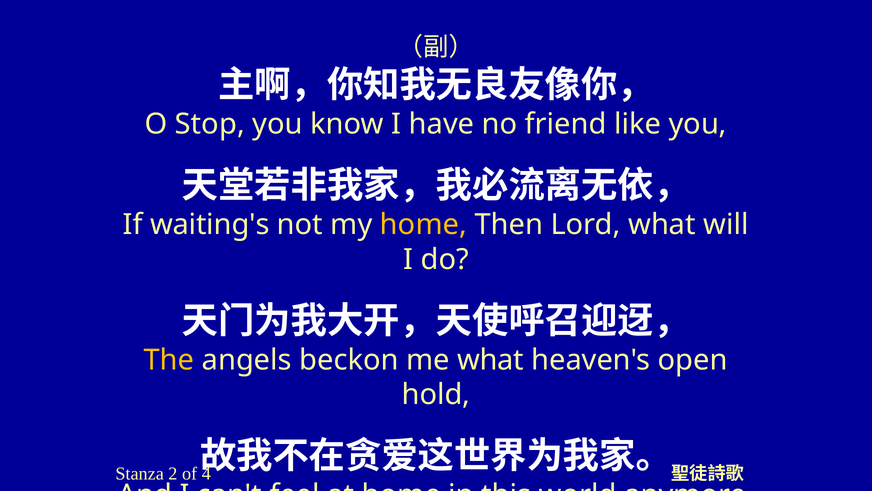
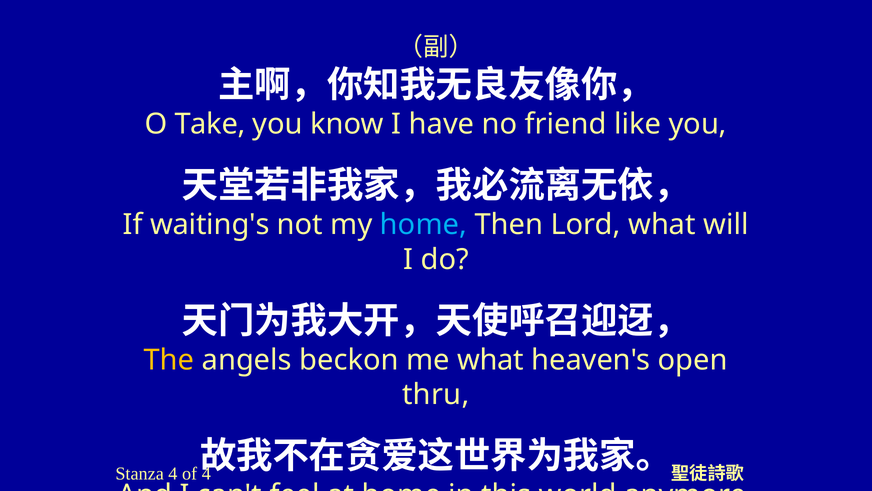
Stop: Stop -> Take (210, 124)
home colour: yellow -> light blue (423, 224)
hold: hold -> thru (436, 394)
Stanza 2: 2 -> 4 (173, 473)
